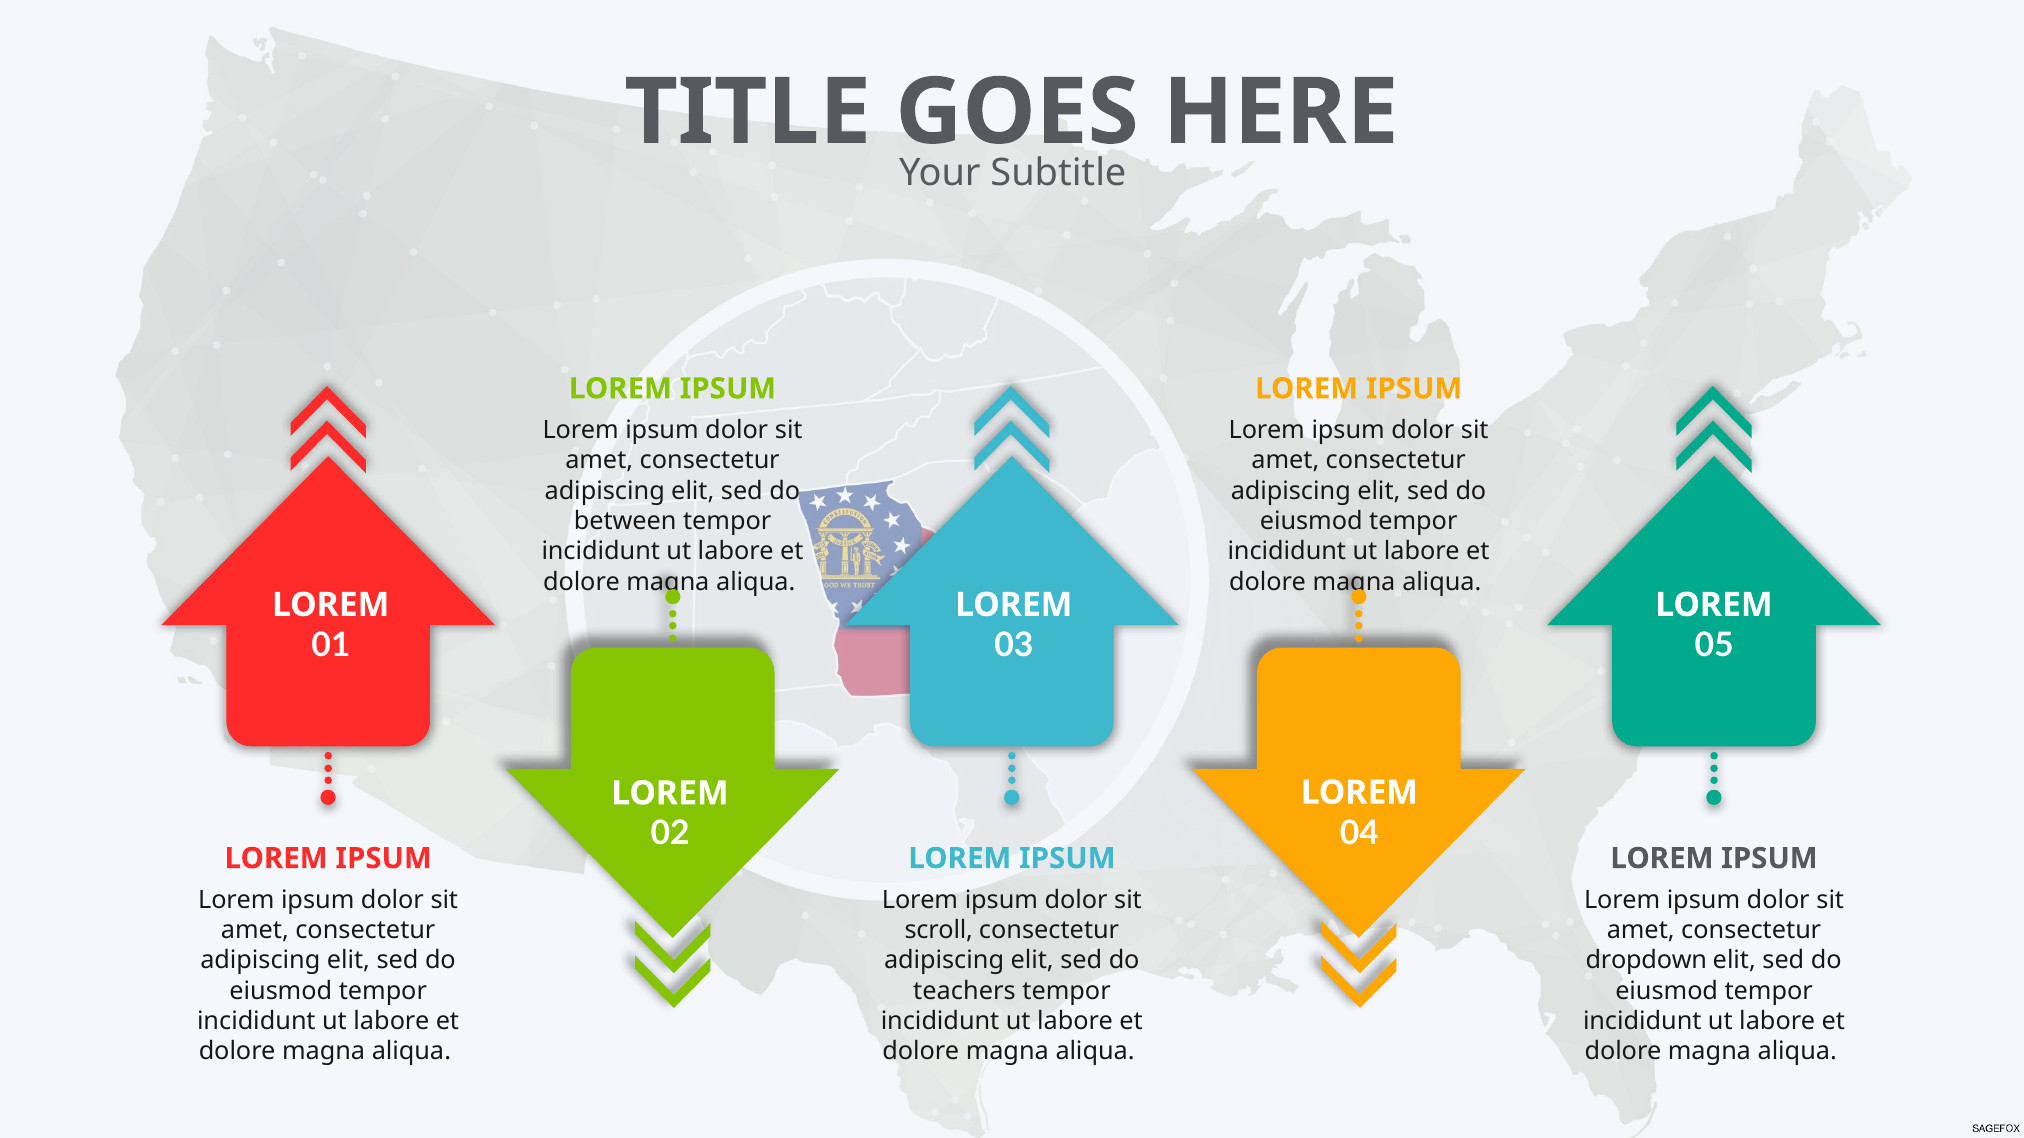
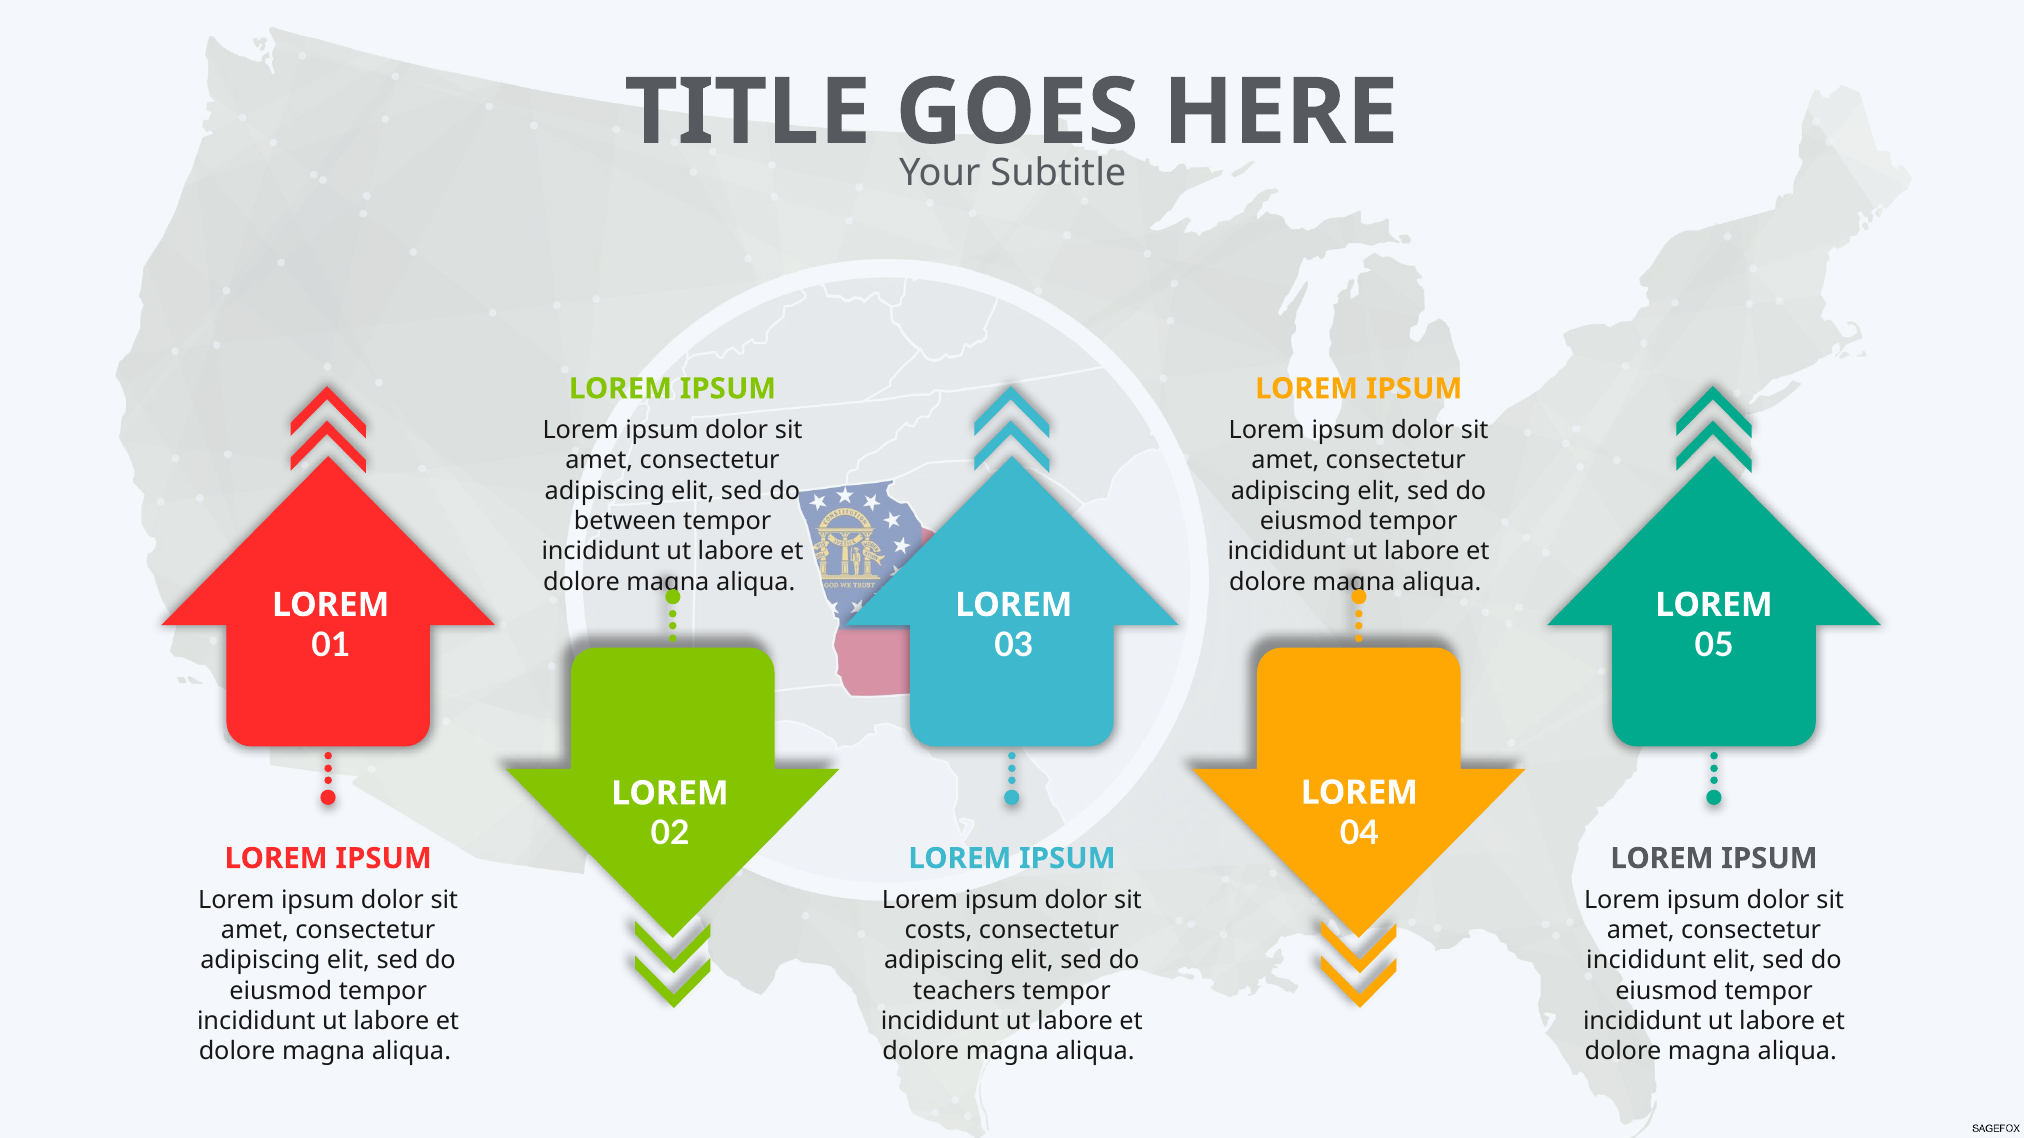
scroll: scroll -> costs (939, 931)
dropdown: dropdown -> incididunt (1646, 961)
